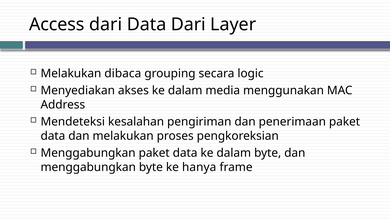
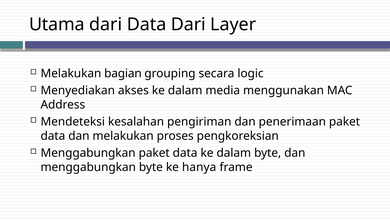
Access: Access -> Utama (57, 24)
dibaca: dibaca -> bagian (123, 73)
